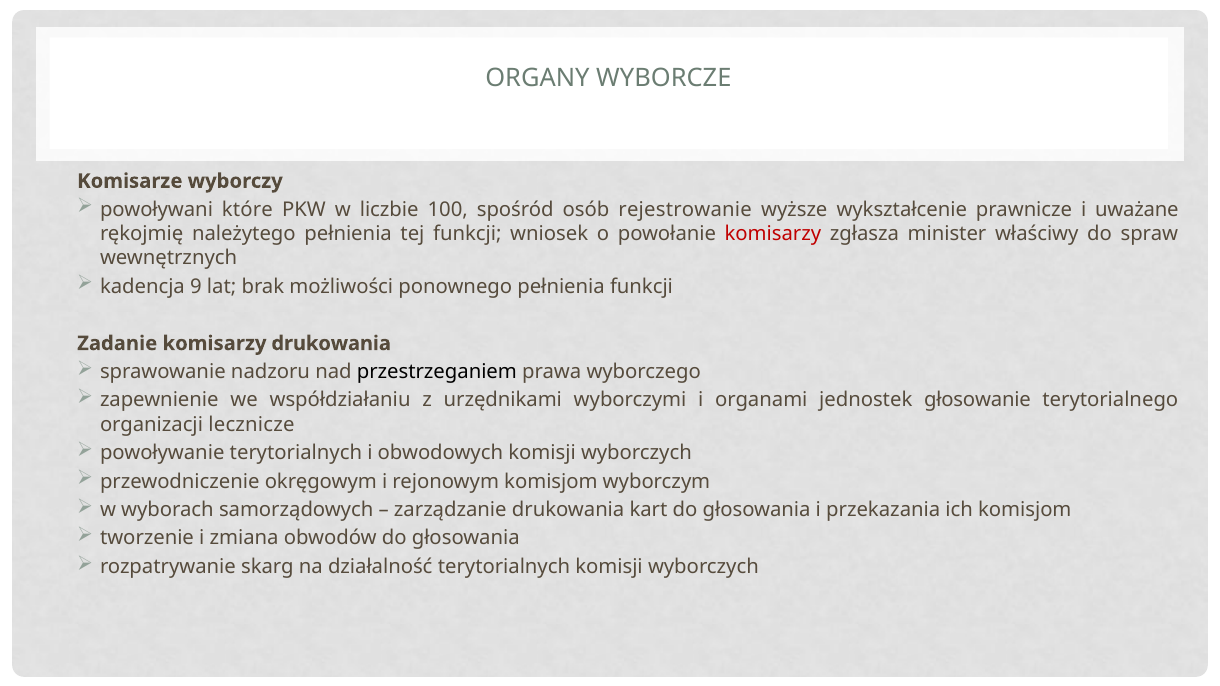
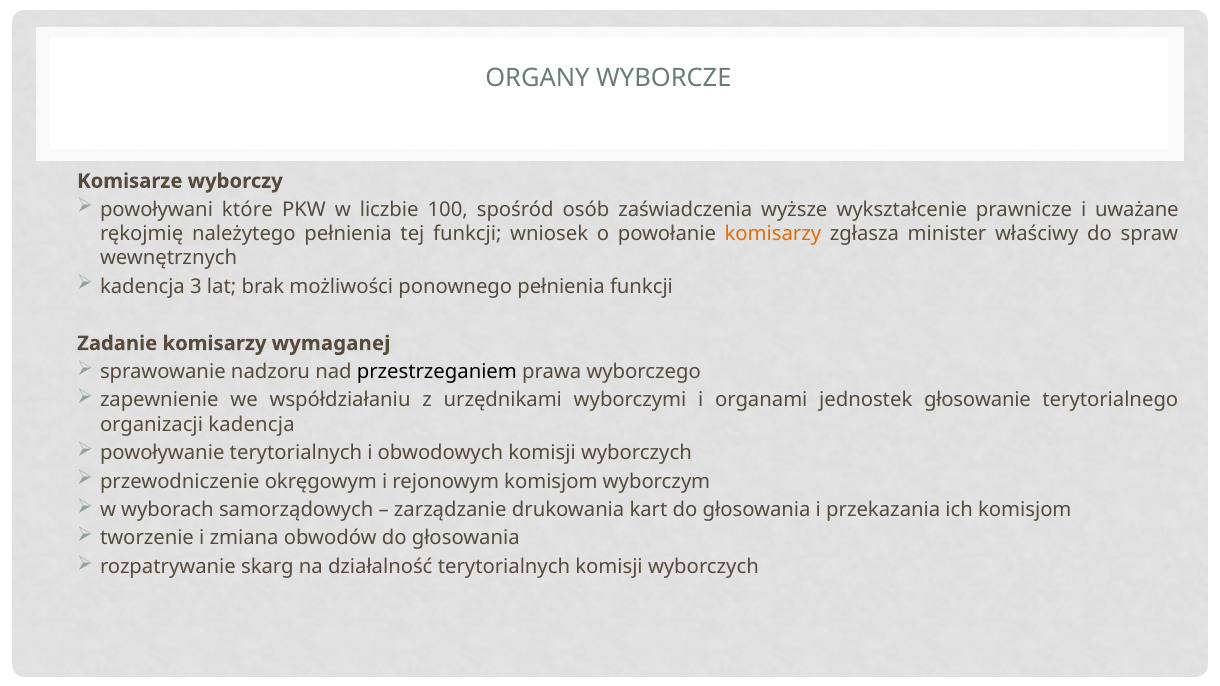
rejestrowanie: rejestrowanie -> zaświadczenia (685, 210)
komisarzy colour: red -> orange (773, 234)
9: 9 -> 3 (196, 287)
komisarzy drukowania: drukowania -> wymaganej (331, 344)
organizacji lecznicze: lecznicze -> kadencja (252, 425)
